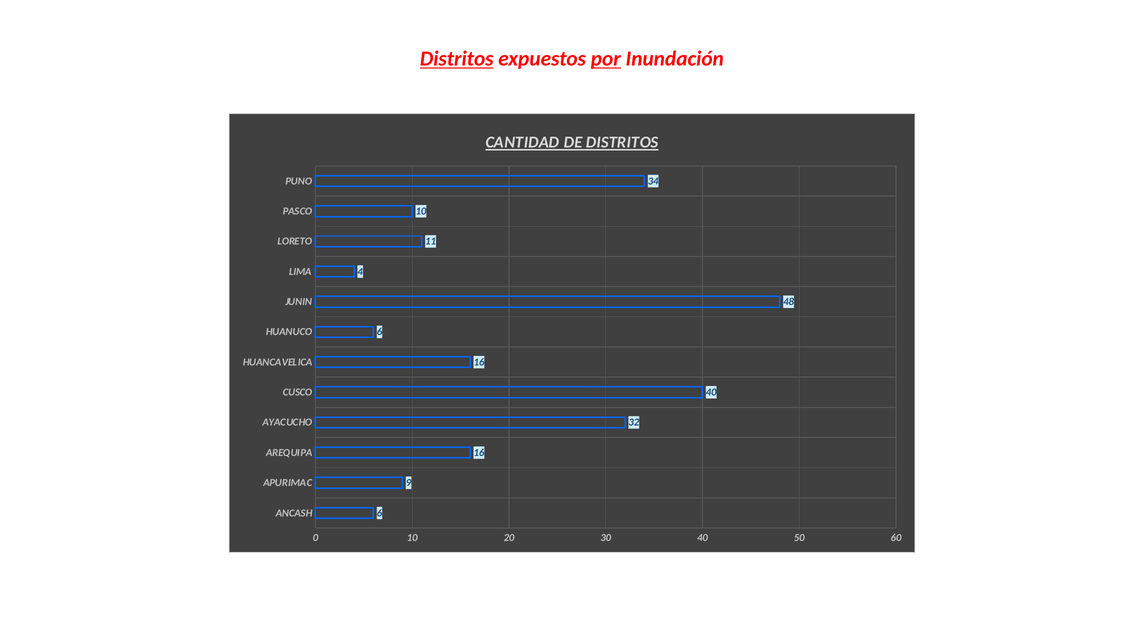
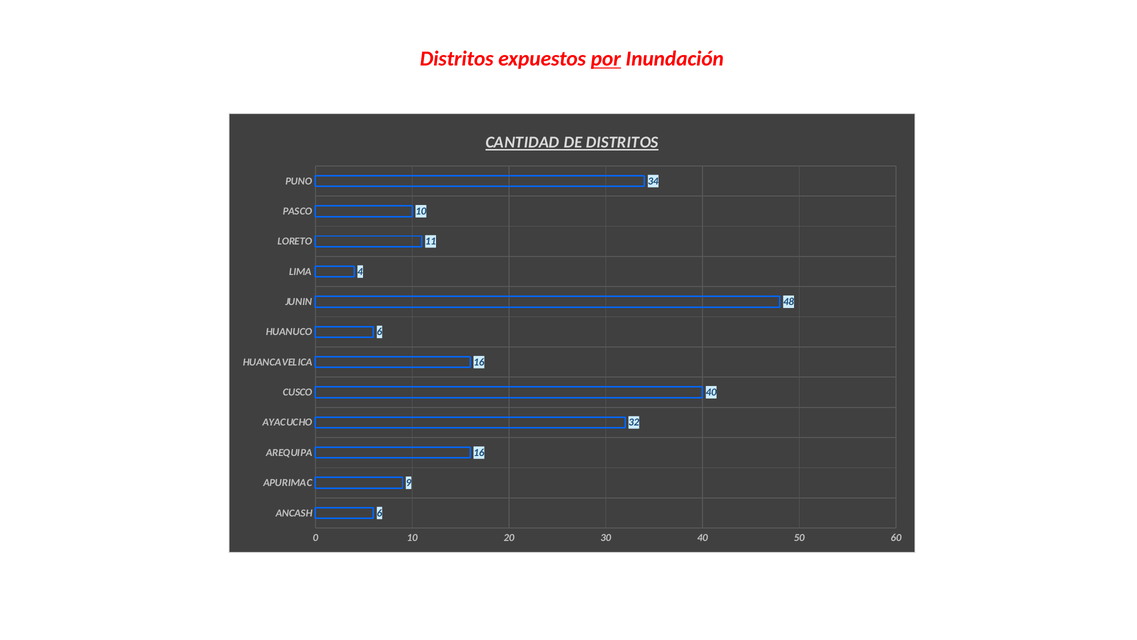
Distritos underline: present -> none (457, 59)
